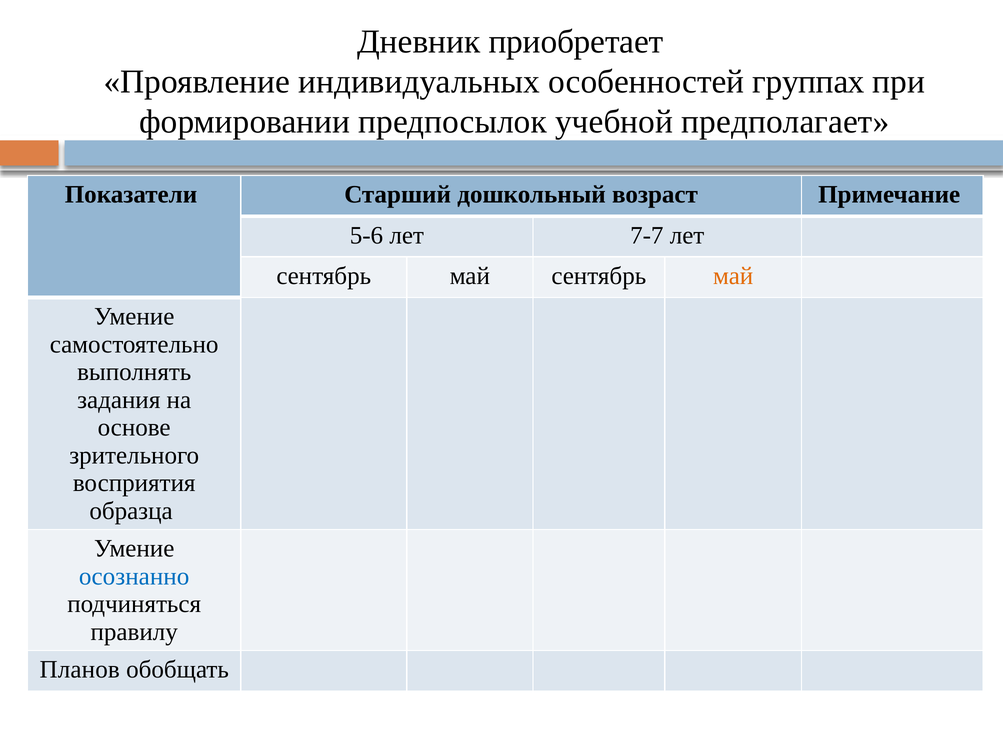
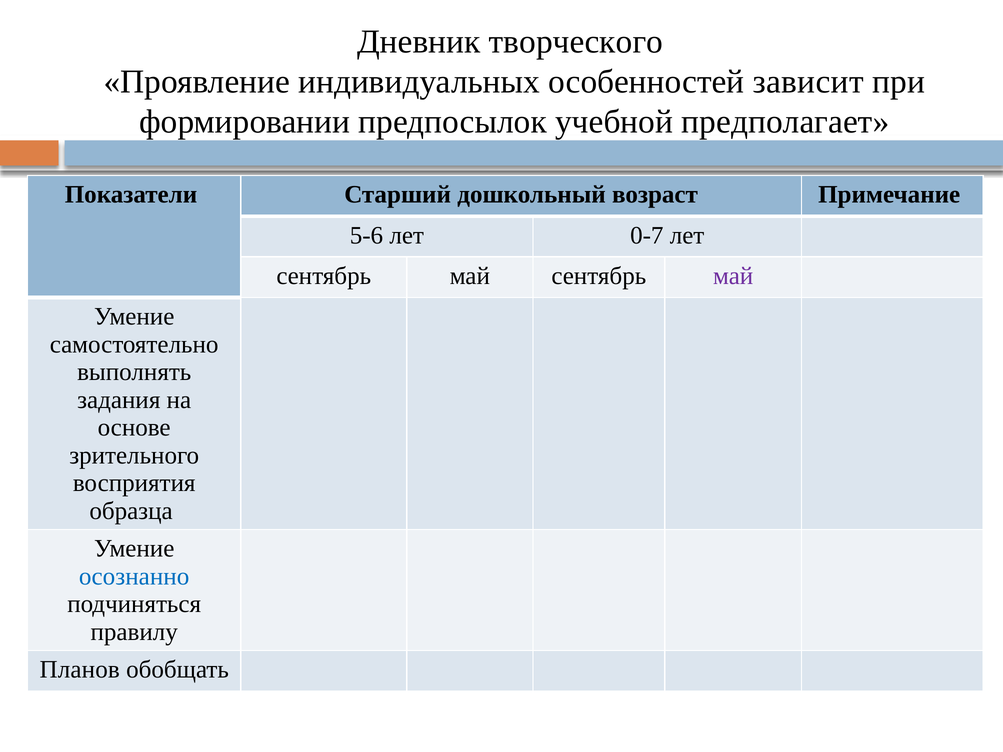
приобретает: приобретает -> творческого (576, 42)
группах: группах -> зависит (808, 82)
7-7: 7-7 -> 0-7 (647, 235)
май colour: orange -> purple (733, 276)
